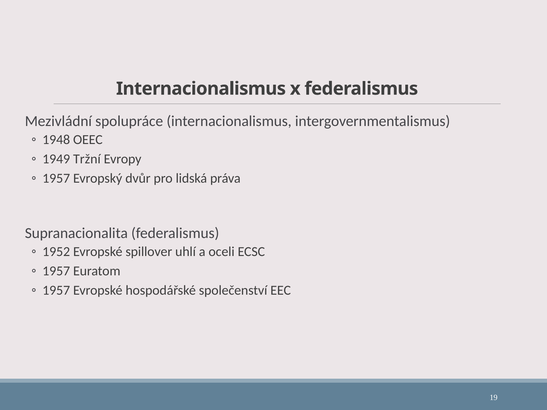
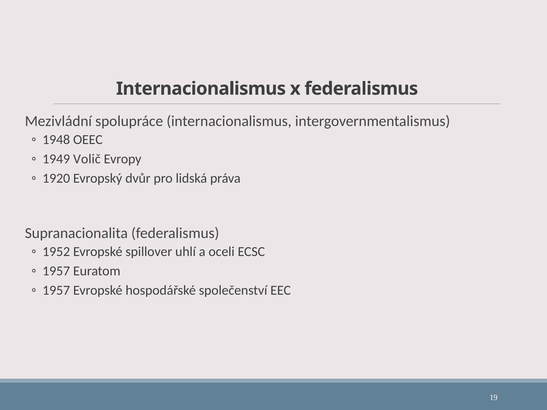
Tržní: Tržní -> Volič (87, 159)
1957: 1957 -> 1920 (56, 179)
